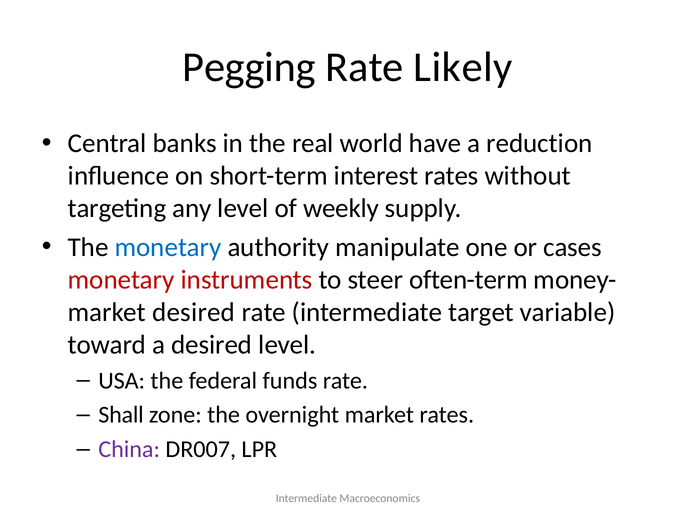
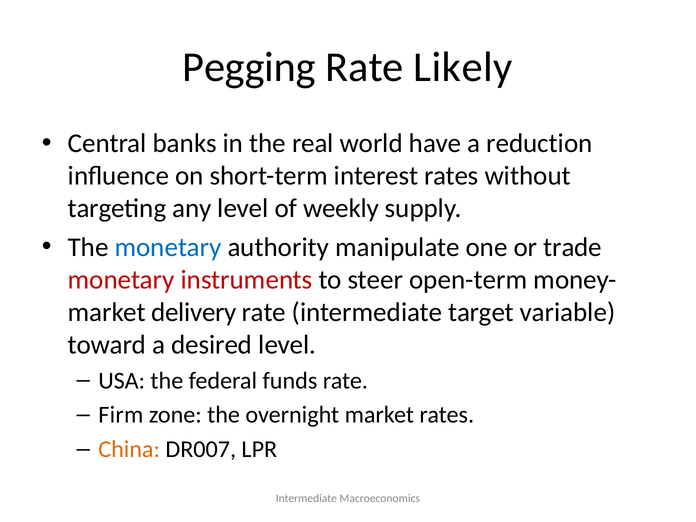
cases: cases -> trade (573, 247)
often-term: often-term -> open-term (468, 280)
market desired: desired -> delivery (194, 312)
Shall: Shall -> Firm (121, 415)
China colour: purple -> orange (129, 449)
